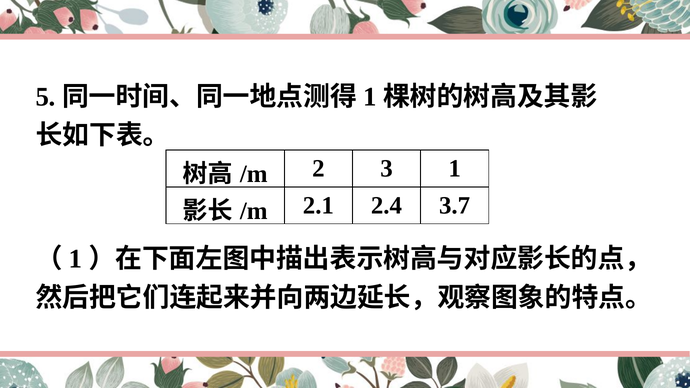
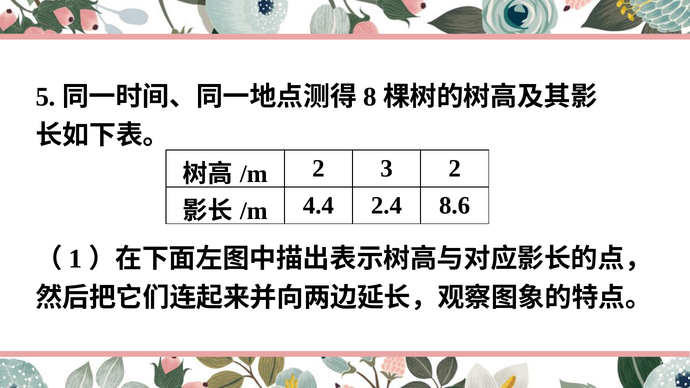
1: 1 -> 8 (370, 97)
3 1: 1 -> 2 (455, 169)
2.1: 2.1 -> 4.4 (318, 206)
3.7: 3.7 -> 8.6 (455, 206)
